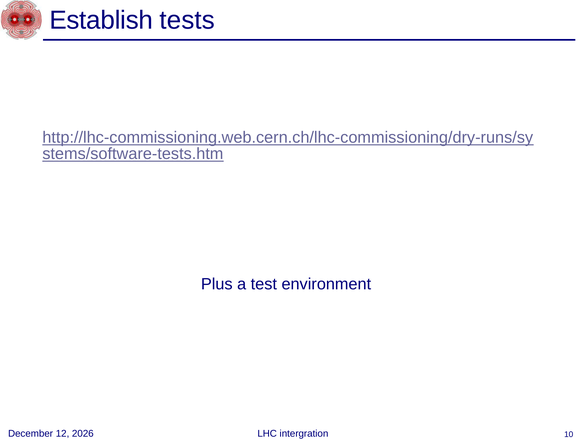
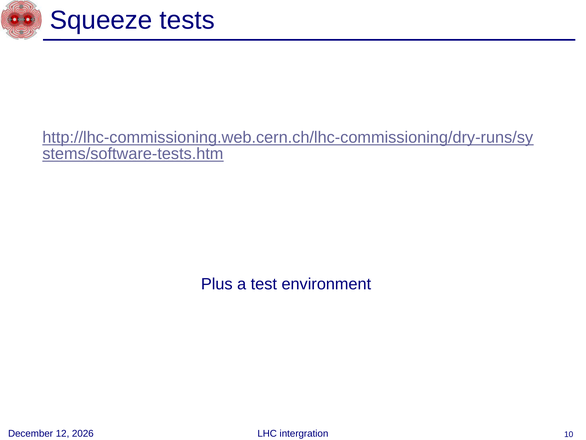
Establish: Establish -> Squeeze (101, 20)
